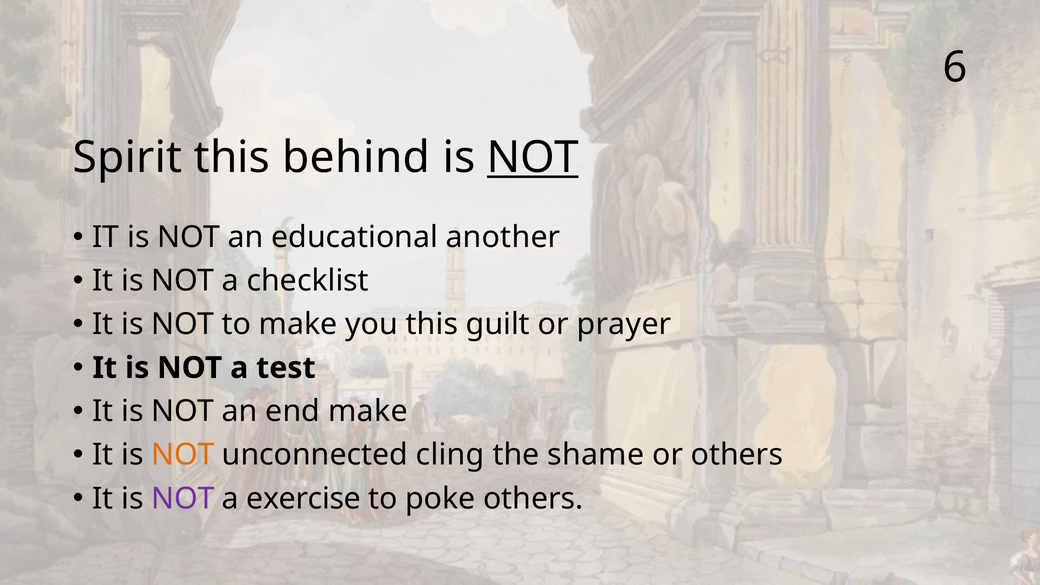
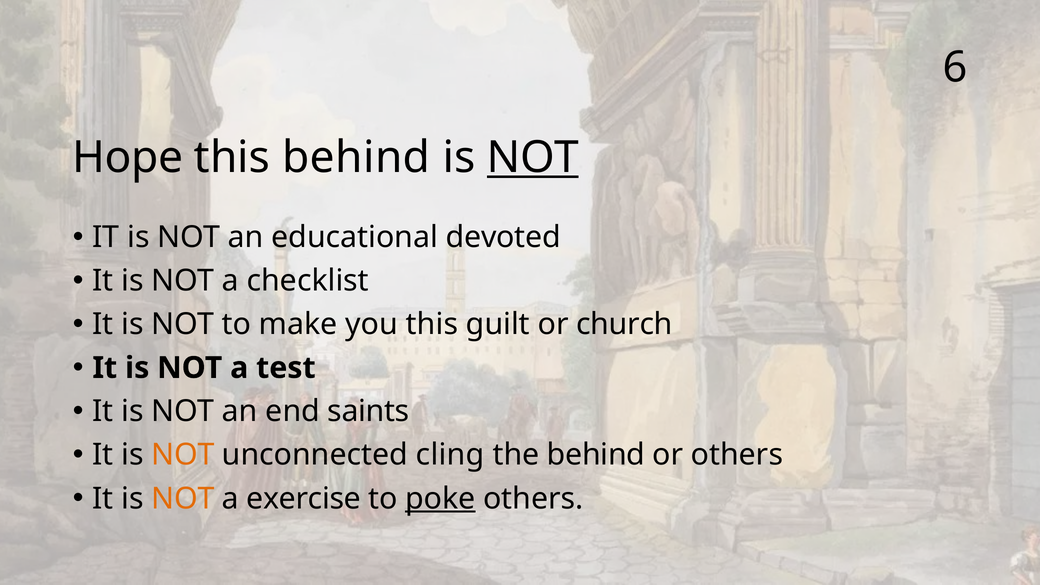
Spirit: Spirit -> Hope (128, 158)
another: another -> devoted (503, 237)
prayer: prayer -> church (624, 324)
end make: make -> saints (368, 411)
the shame: shame -> behind (596, 455)
NOT colour: purple -> orange (183, 499)
poke underline: none -> present (440, 499)
